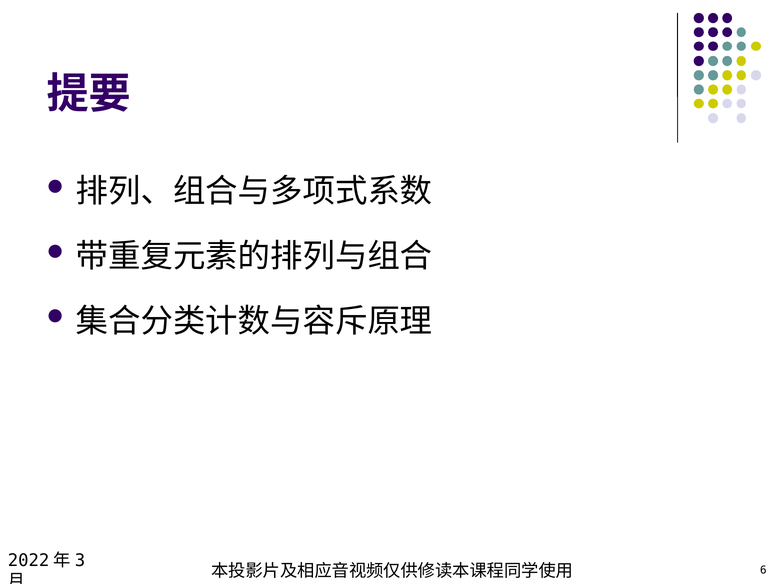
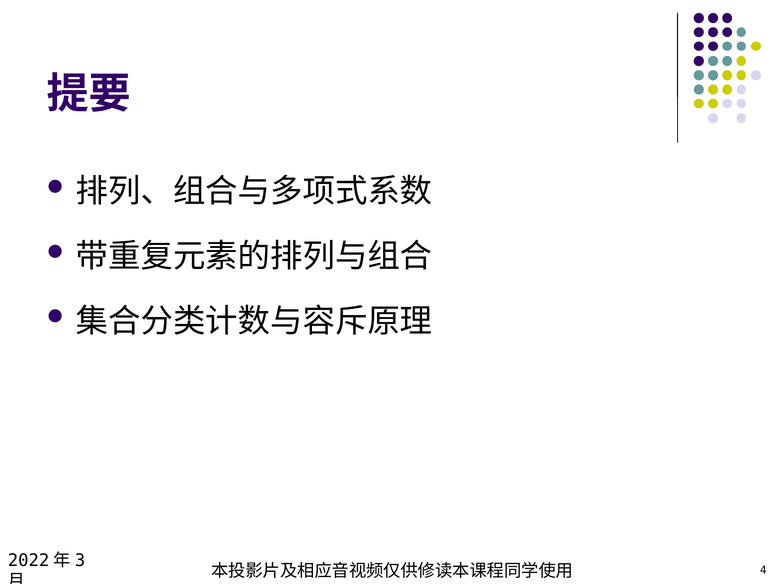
6: 6 -> 4 (763, 570)
